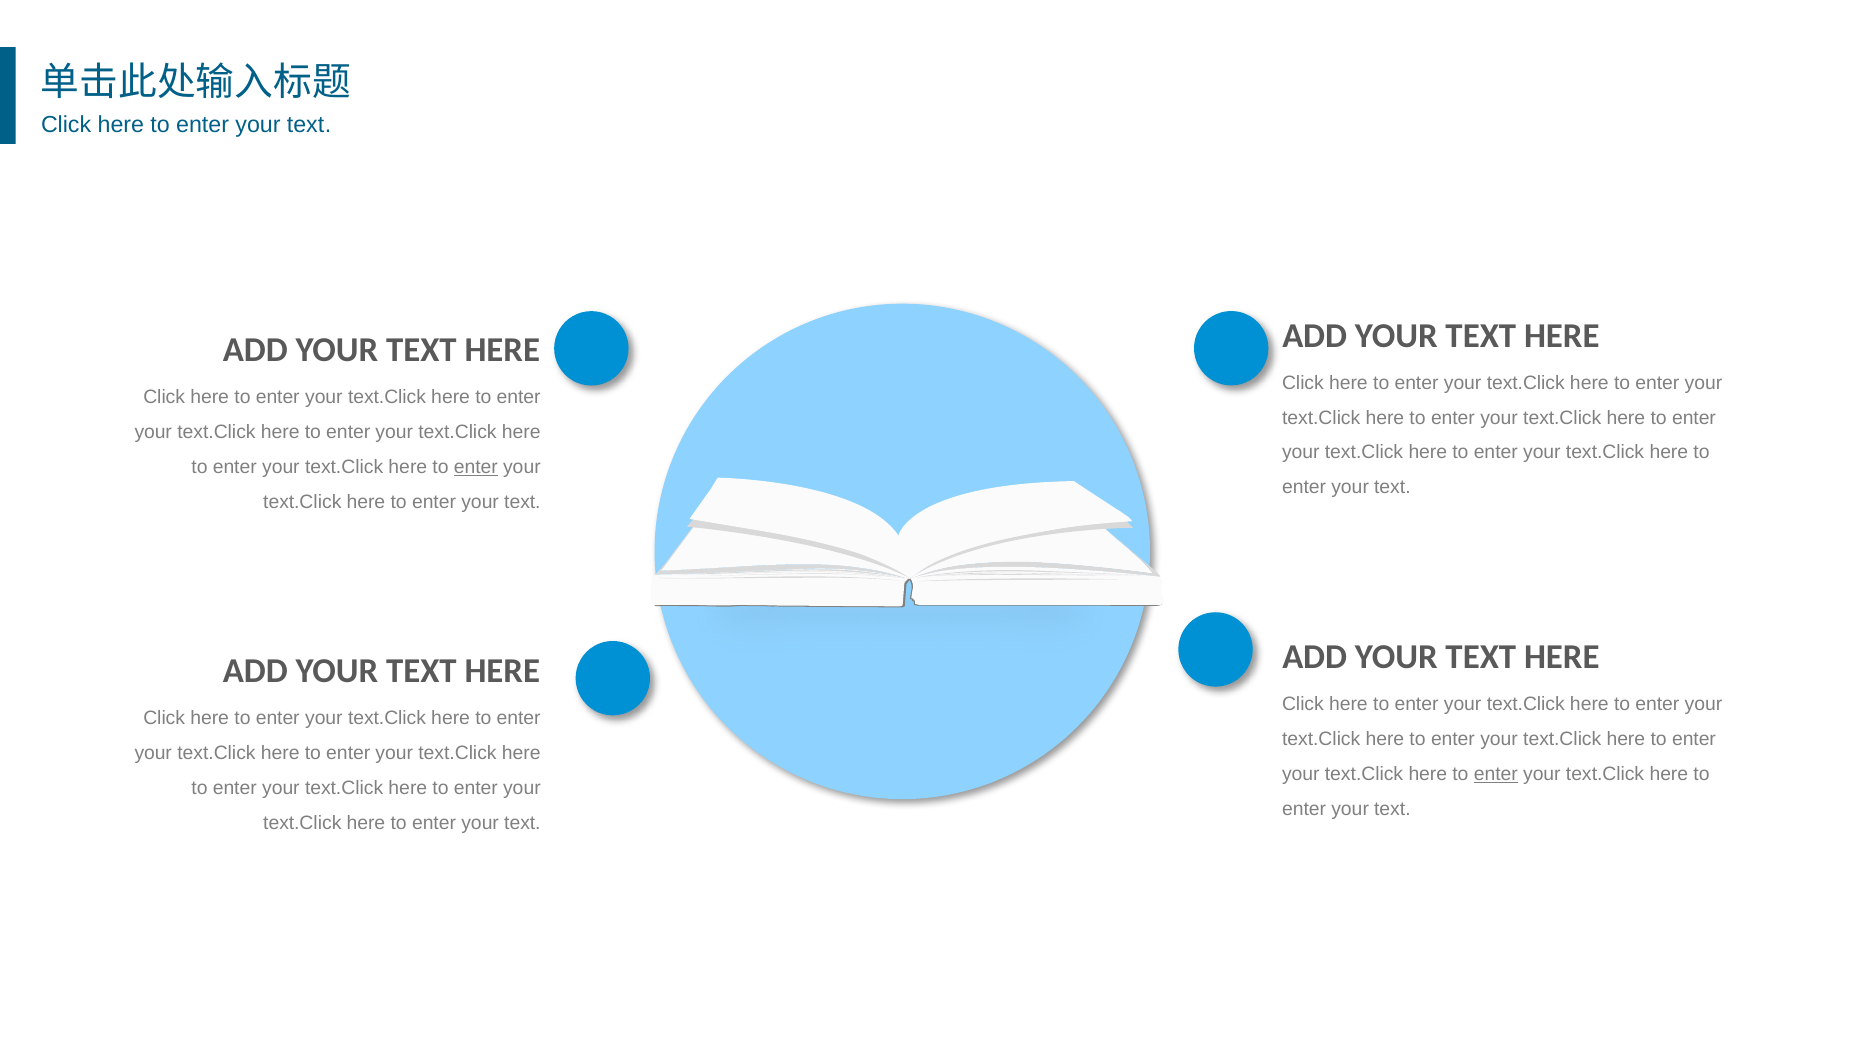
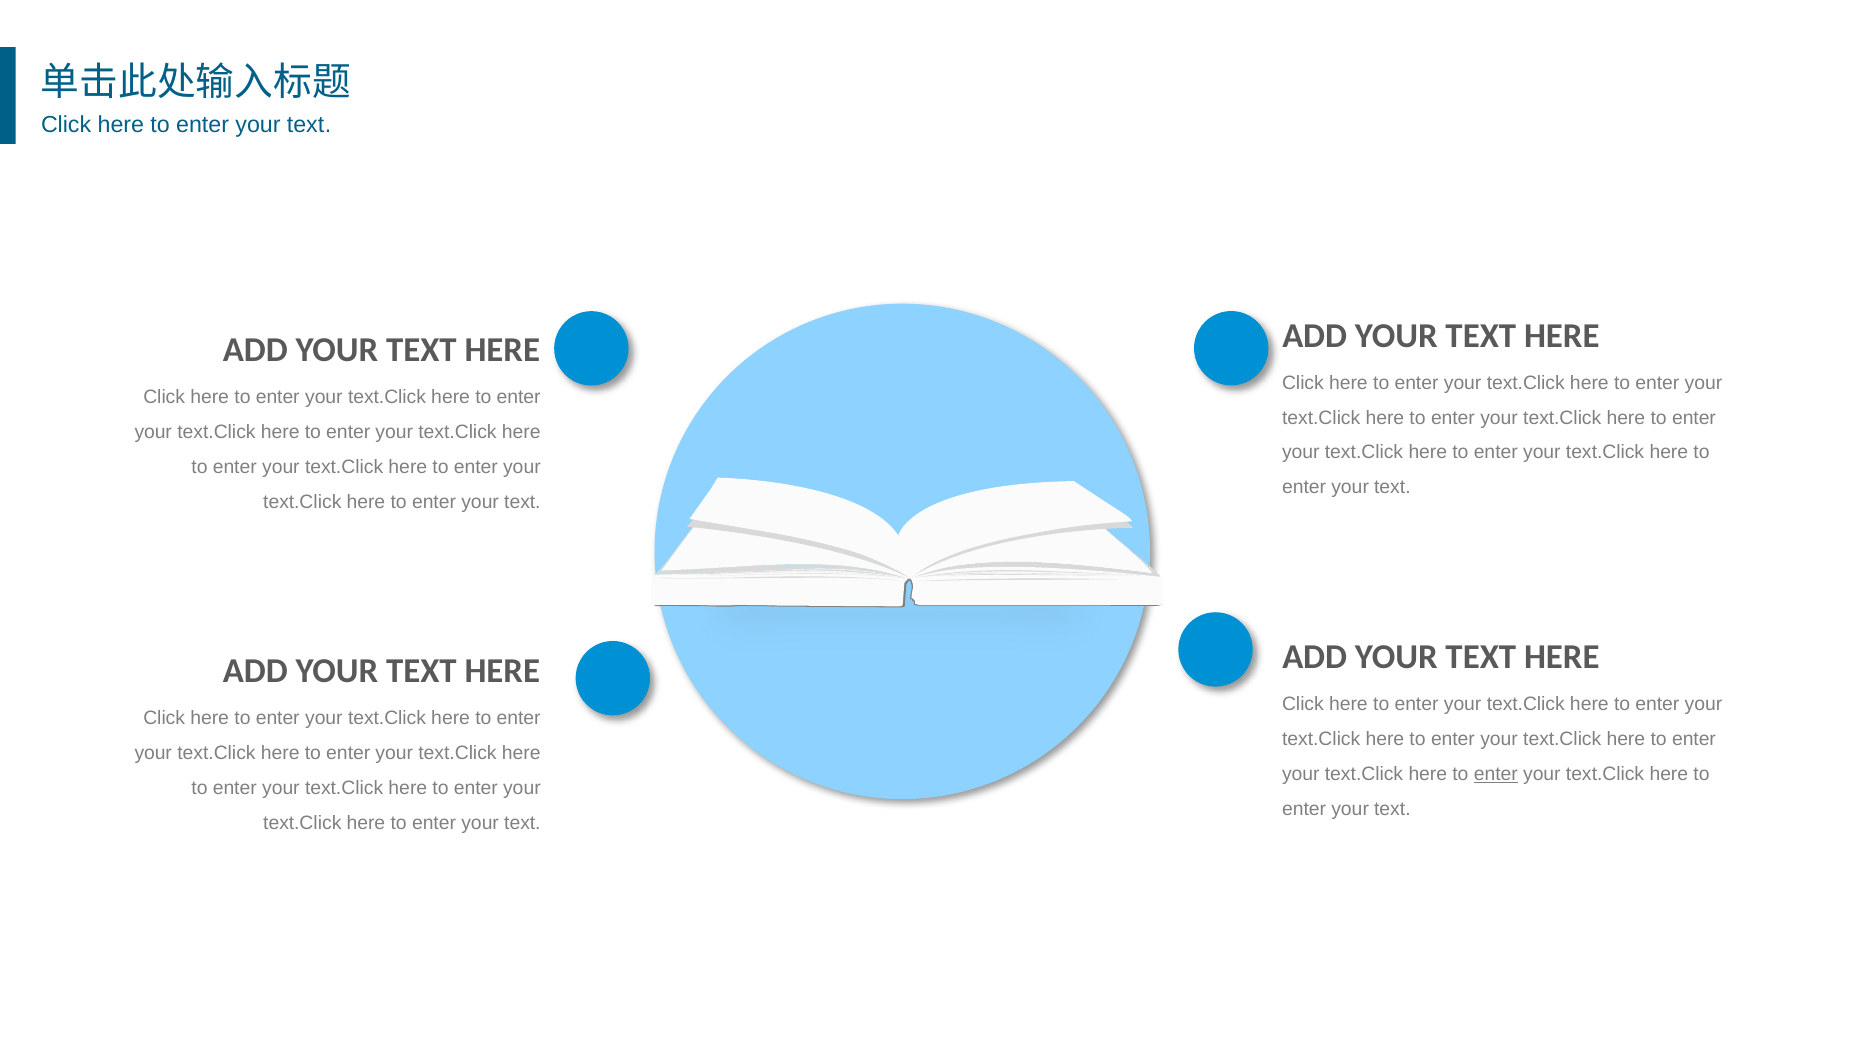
enter underline: present -> none (476, 467)
